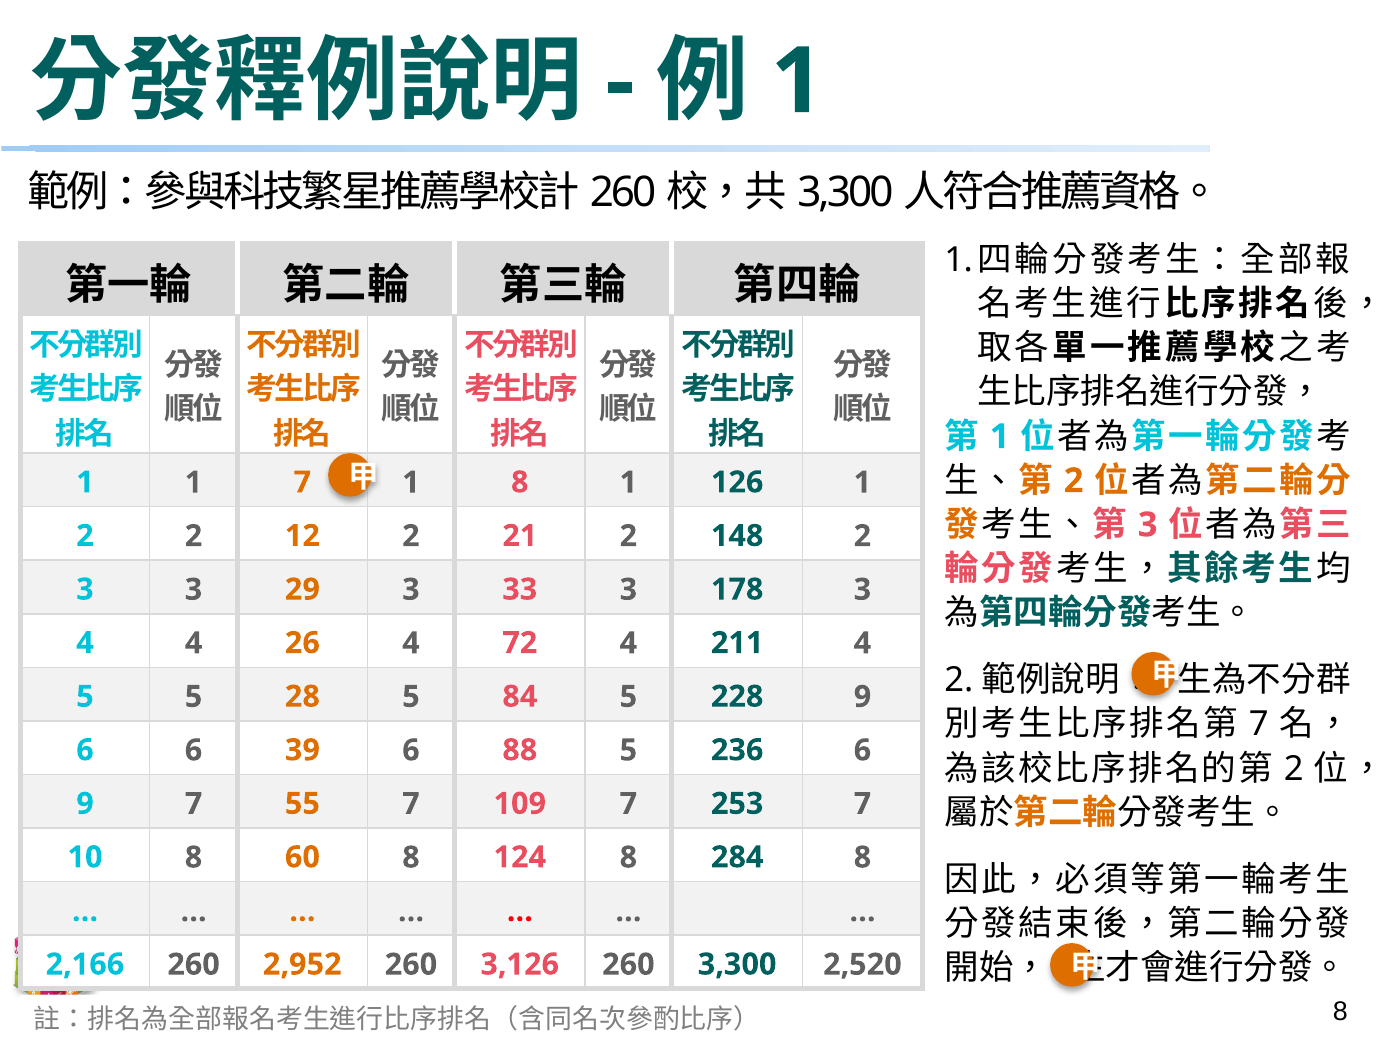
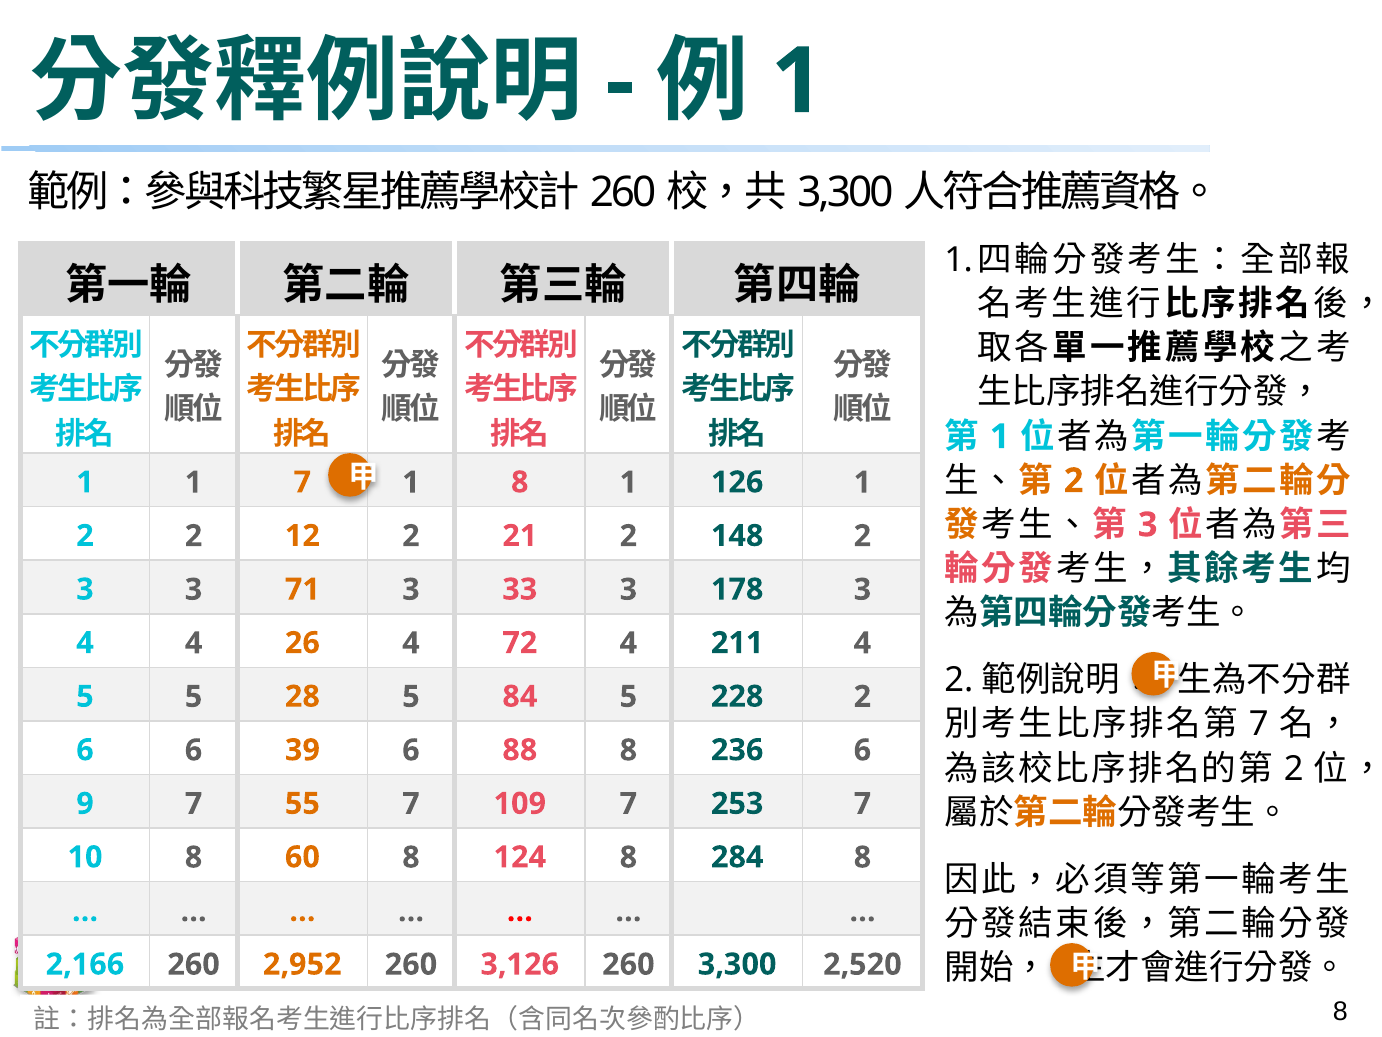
29: 29 -> 71 (302, 589)
228 9: 9 -> 2 (862, 696)
88 5: 5 -> 8 (628, 750)
